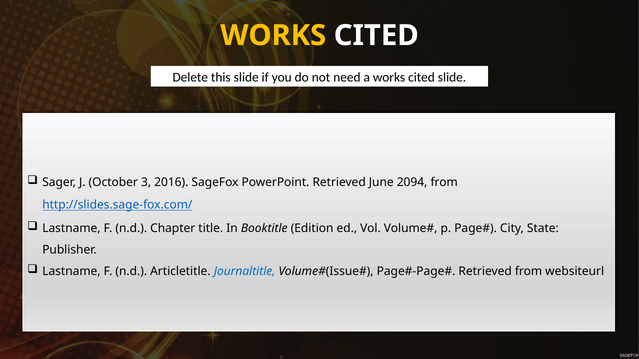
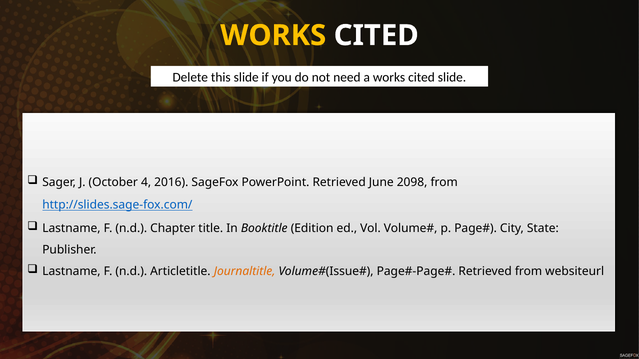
3: 3 -> 4 (146, 182)
2094: 2094 -> 2098 (412, 182)
Journaltitle colour: blue -> orange (245, 272)
